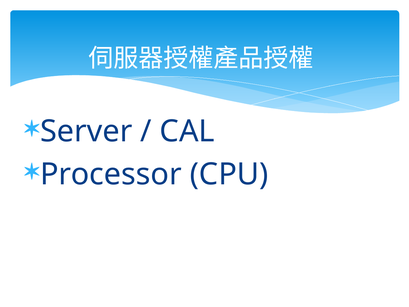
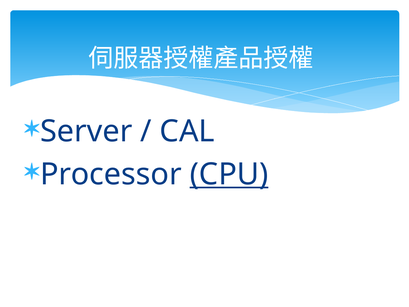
CPU underline: none -> present (229, 174)
